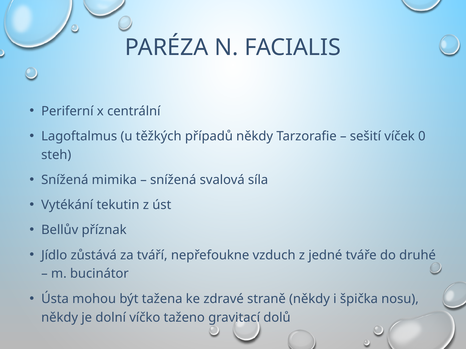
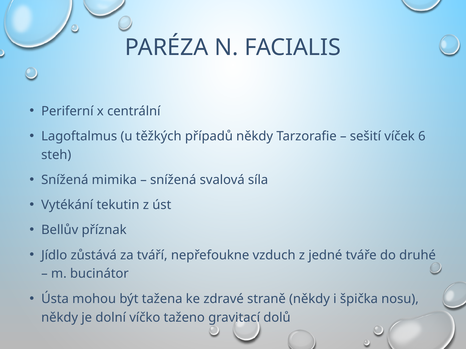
0: 0 -> 6 (422, 136)
